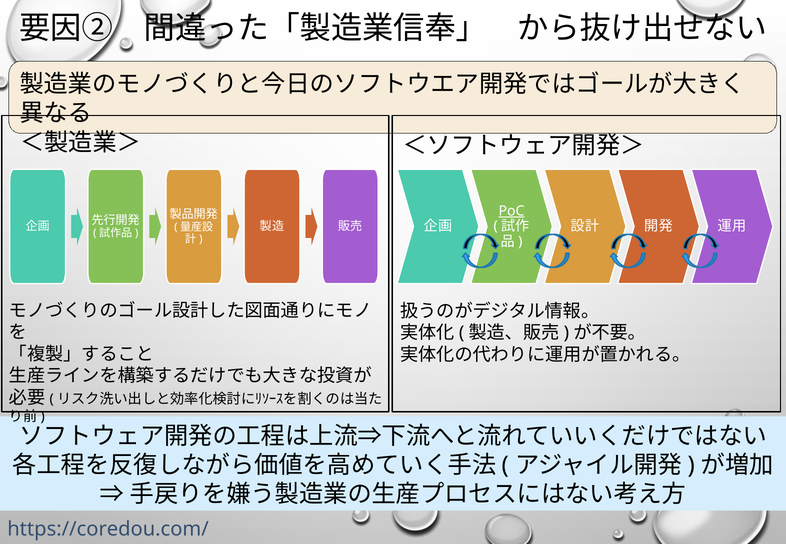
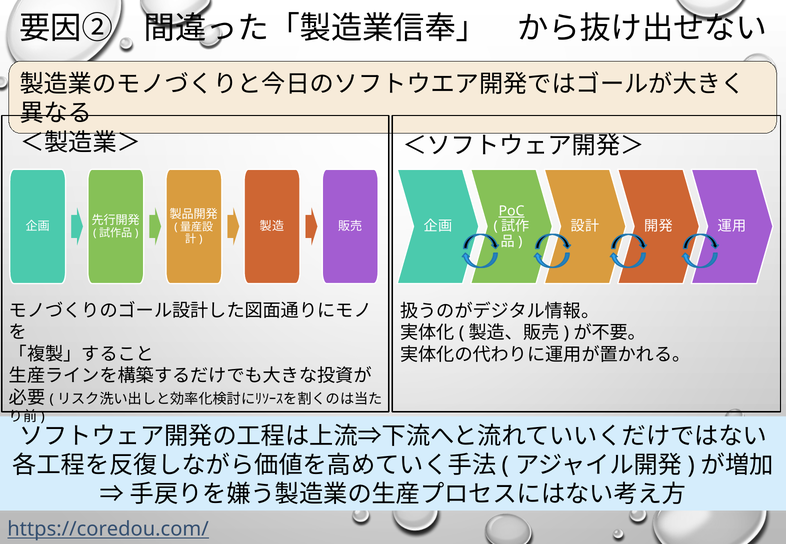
https://coredou.com/ underline: none -> present (108, 529)
